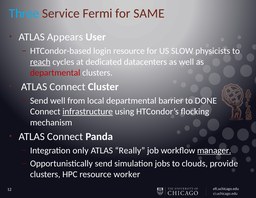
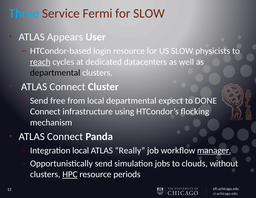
for SAME: SAME -> SLOW (149, 13)
departmental colour: red -> black (55, 73)
Send well: well -> free (58, 101)
barrier: barrier -> expect (171, 101)
infrastructure underline: present -> none (88, 111)
Integration only: only -> local (81, 150)
provide: provide -> without (224, 163)
HPC underline: none -> present (70, 174)
worker: worker -> periods (127, 174)
